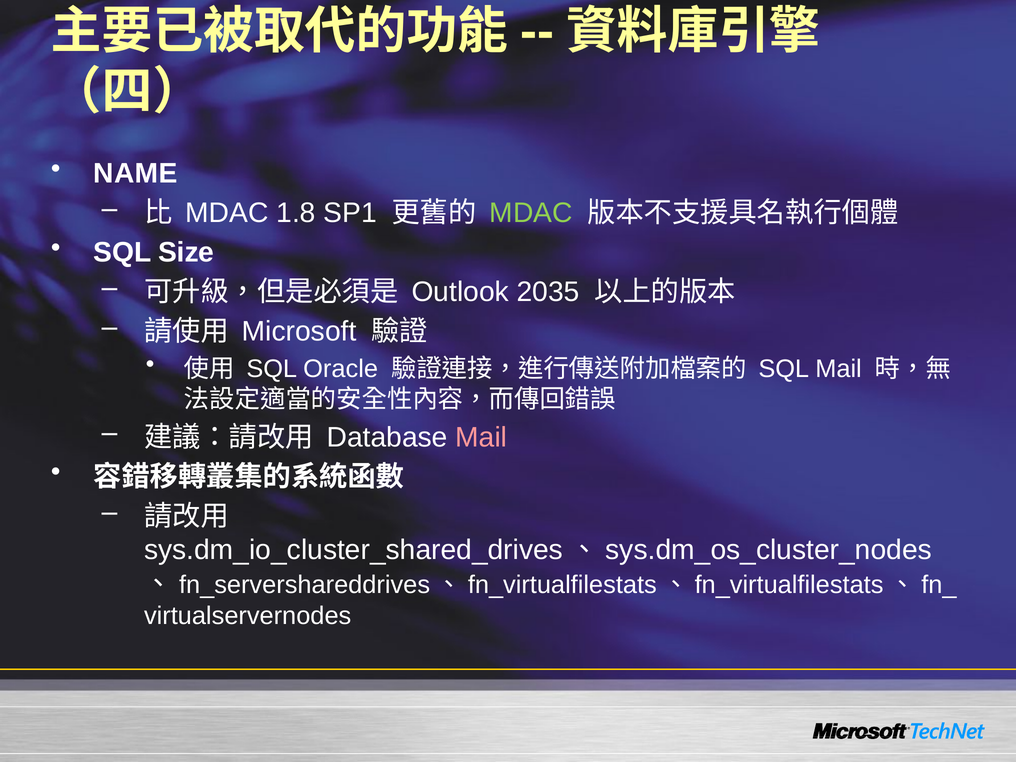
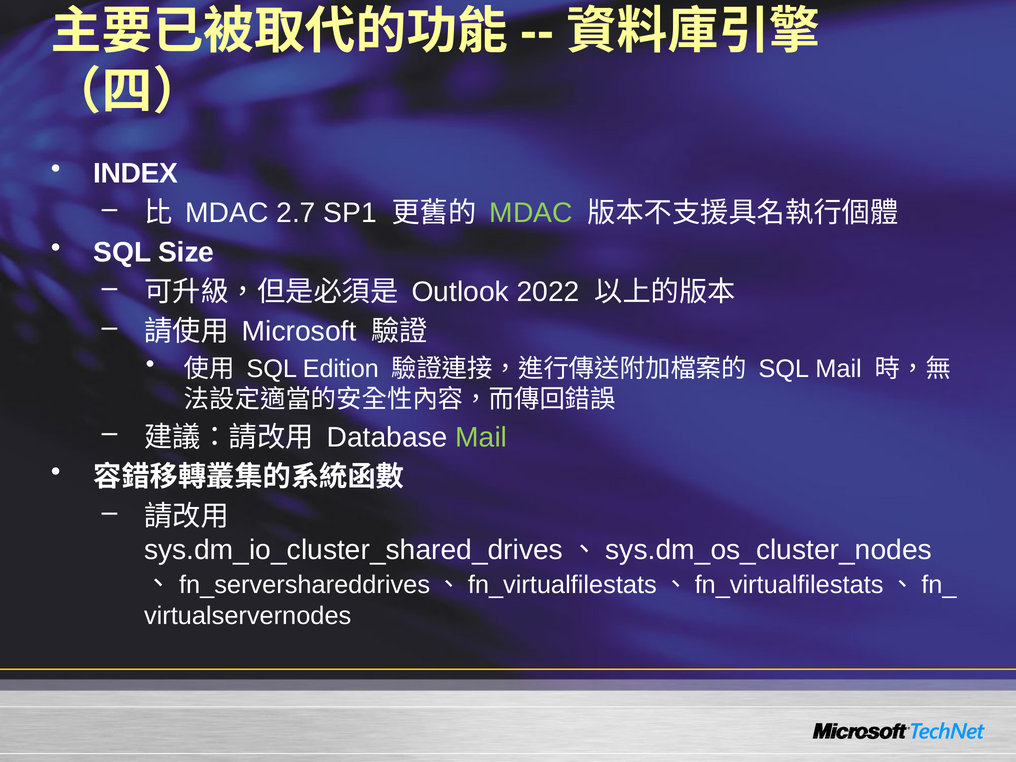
NAME: NAME -> INDEX (136, 174)
1.8: 1.8 -> 2.7 (296, 213)
2035: 2035 -> 2022 (548, 292)
Oracle: Oracle -> Edition (341, 369)
Mail colour: pink -> light green (481, 437)
